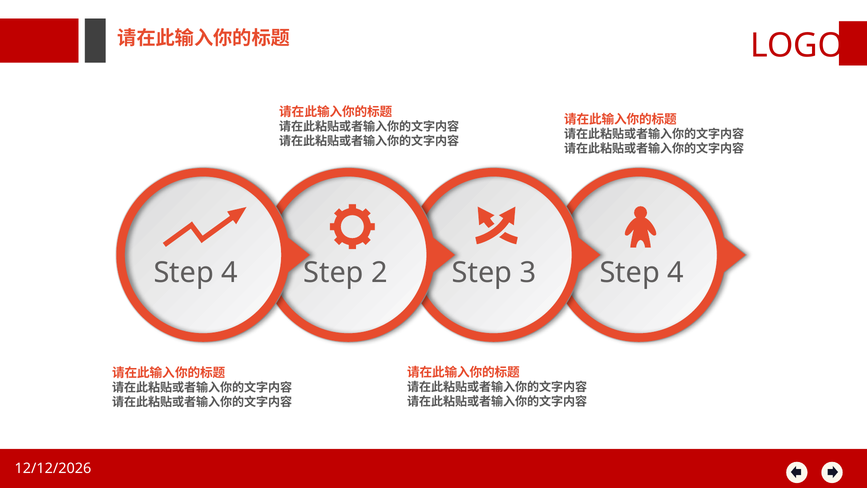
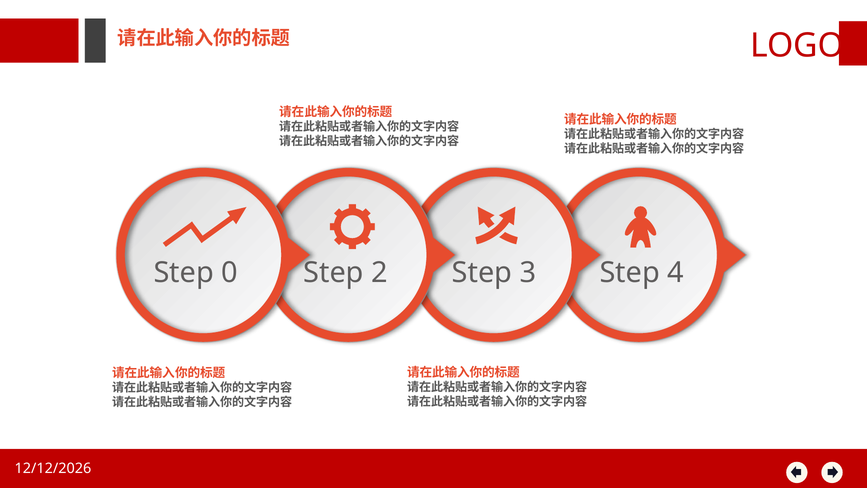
4: 4 -> 0 (230, 272)
